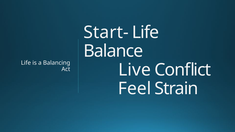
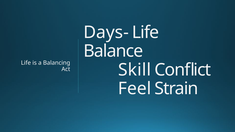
Start-: Start- -> Days- (106, 32)
Live: Live -> Skill (135, 70)
